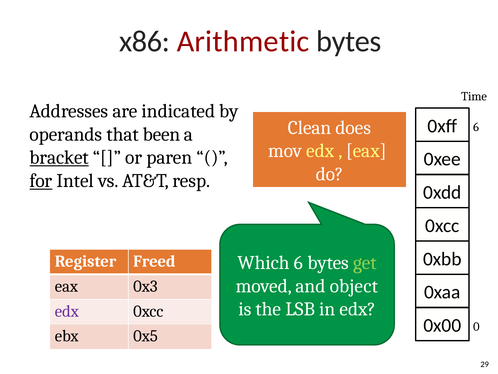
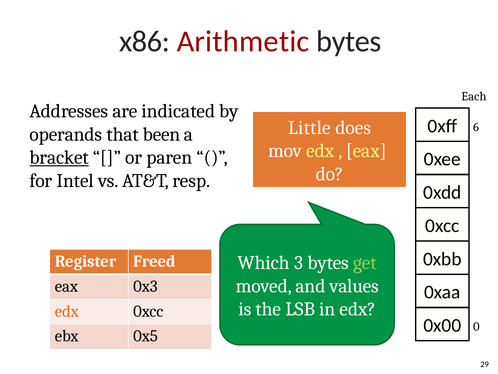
Time: Time -> Each (474, 96)
Clean: Clean -> Little (310, 127)
for underline: present -> none (41, 181)
Which 6: 6 -> 3 (299, 262)
object: object -> values (354, 286)
edx colour: purple -> orange (67, 311)
